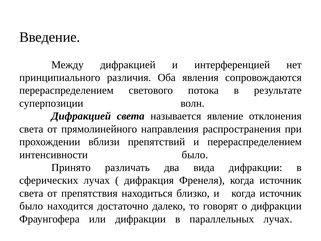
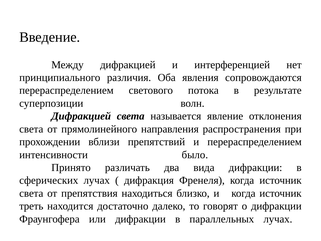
было: было -> треть (31, 206)
